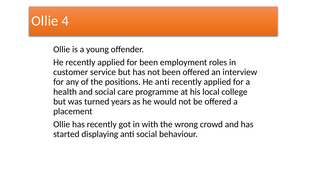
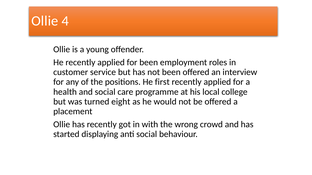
He anti: anti -> first (162, 82)
years: years -> eight (121, 102)
